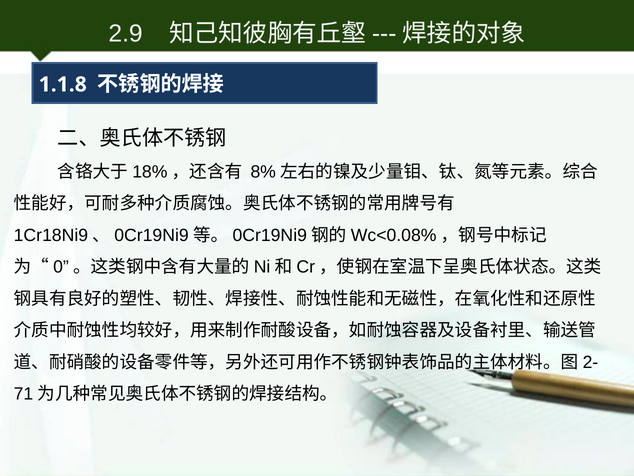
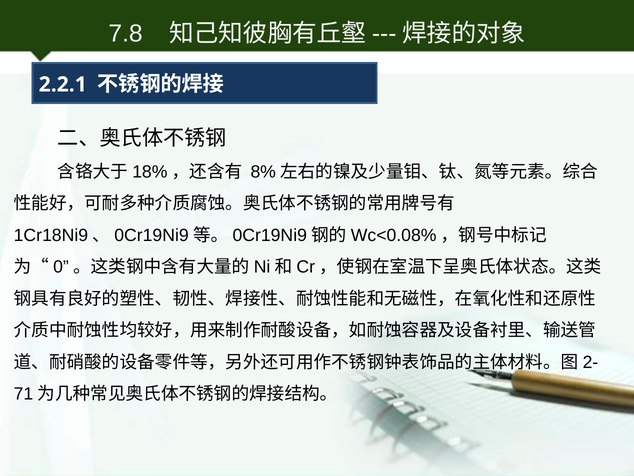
2.9: 2.9 -> 7.8 (126, 34)
1.1.8: 1.1.8 -> 2.2.1 (63, 84)
